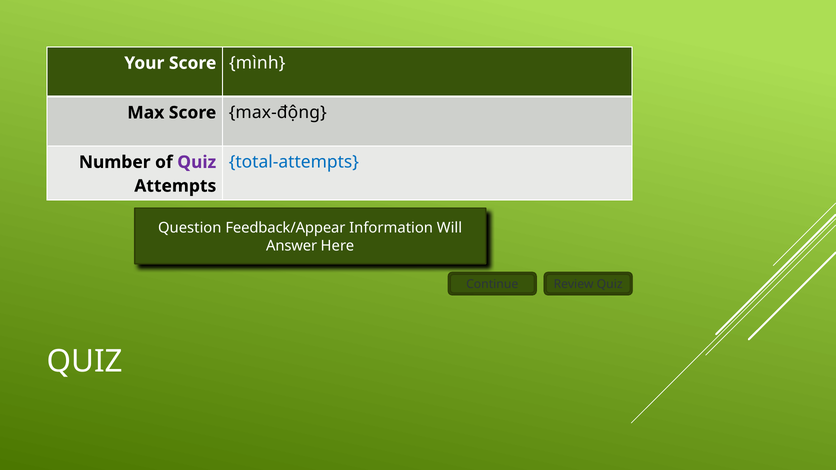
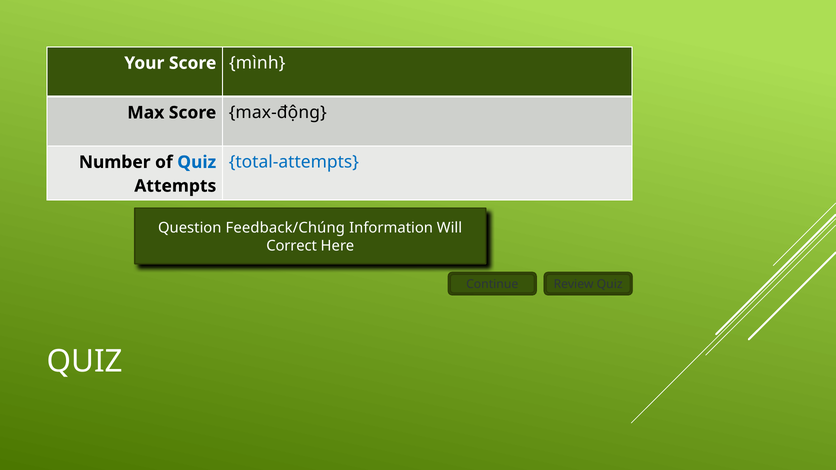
Quiz colour: purple -> blue (197, 162)
Feedback/Appear: Feedback/Appear -> Feedback/Chúng (285, 228)
Answer: Answer -> Correct (292, 246)
